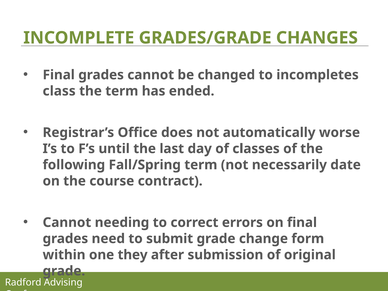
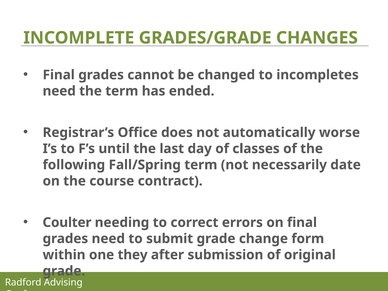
class: class -> need (59, 91)
Cannot: Cannot -> Coulter (67, 222)
